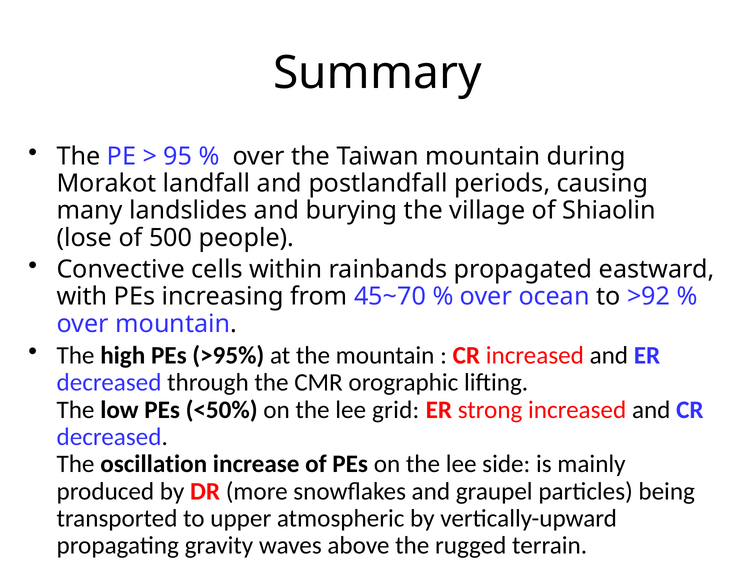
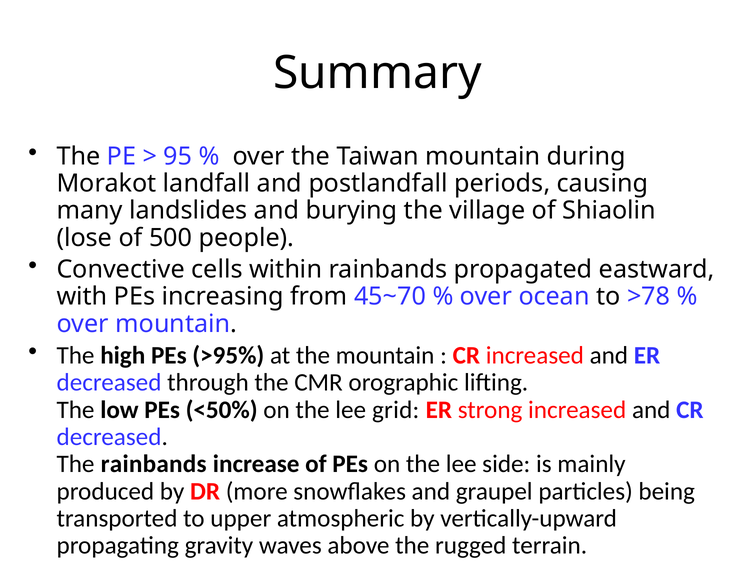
>92: >92 -> >78 (649, 297)
The oscillation: oscillation -> rainbands (154, 464)
